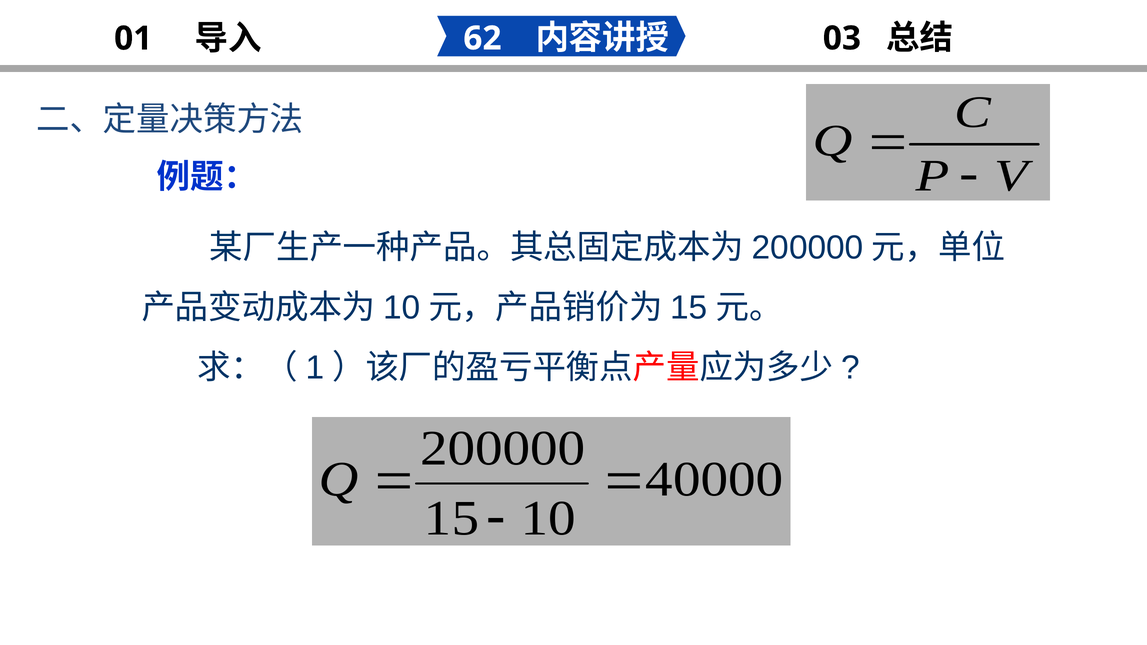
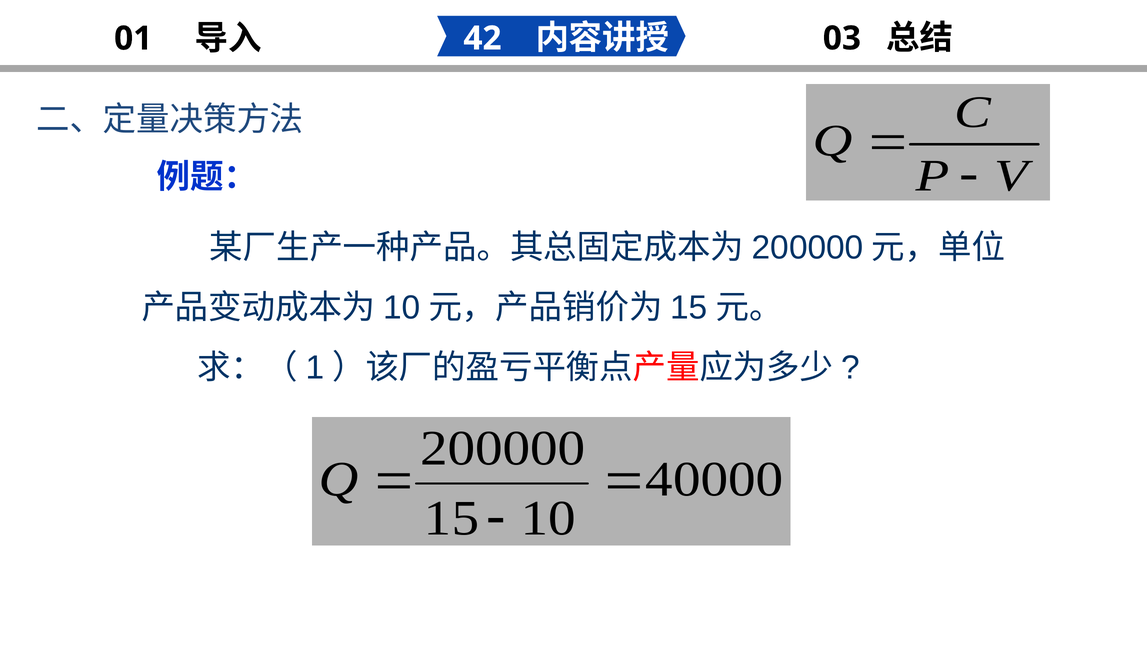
62: 62 -> 42 (482, 38)
